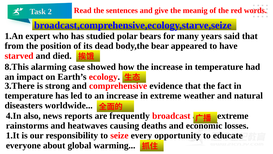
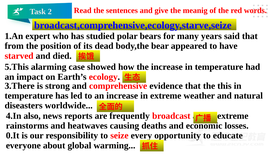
8.This: 8.This -> 5.This (17, 67)
fact: fact -> this (224, 86)
1.It: 1.It -> 0.It (13, 135)
